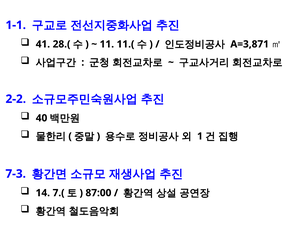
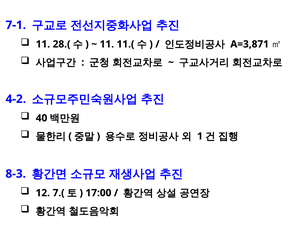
1-1: 1-1 -> 7-1 (16, 25)
41: 41 -> 11 (43, 44)
2-2: 2-2 -> 4-2 (16, 99)
7-3: 7-3 -> 8-3 (16, 173)
14: 14 -> 12 (43, 192)
87:00: 87:00 -> 17:00 (98, 192)
